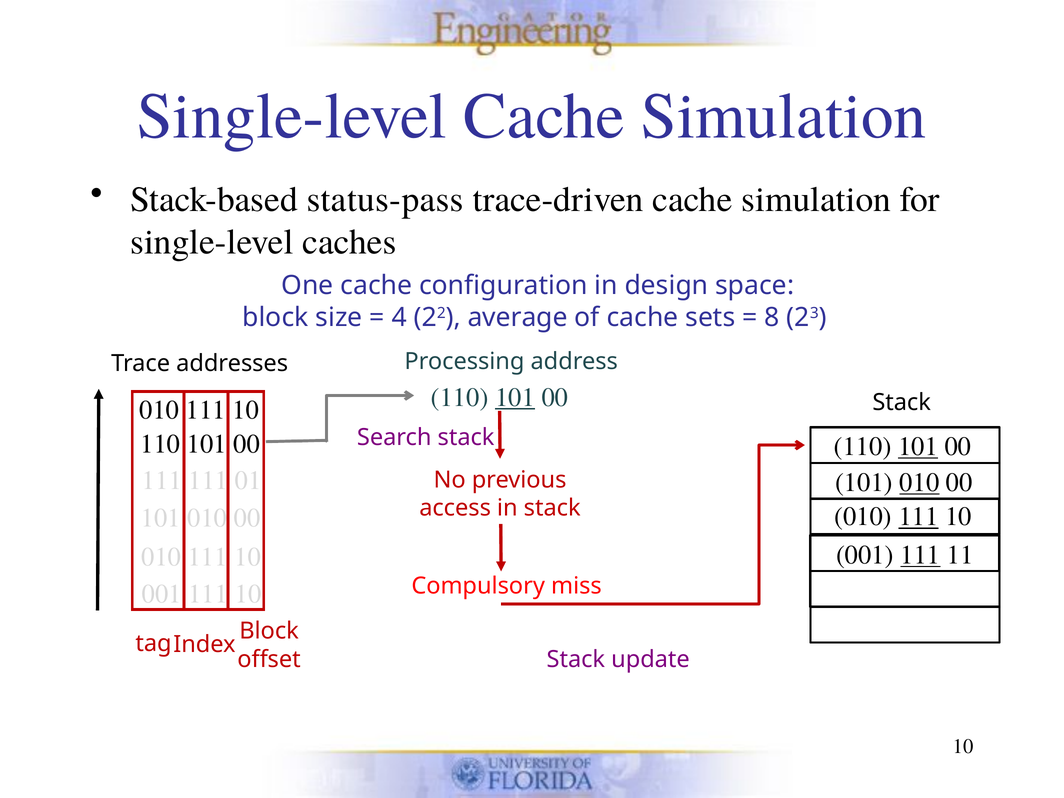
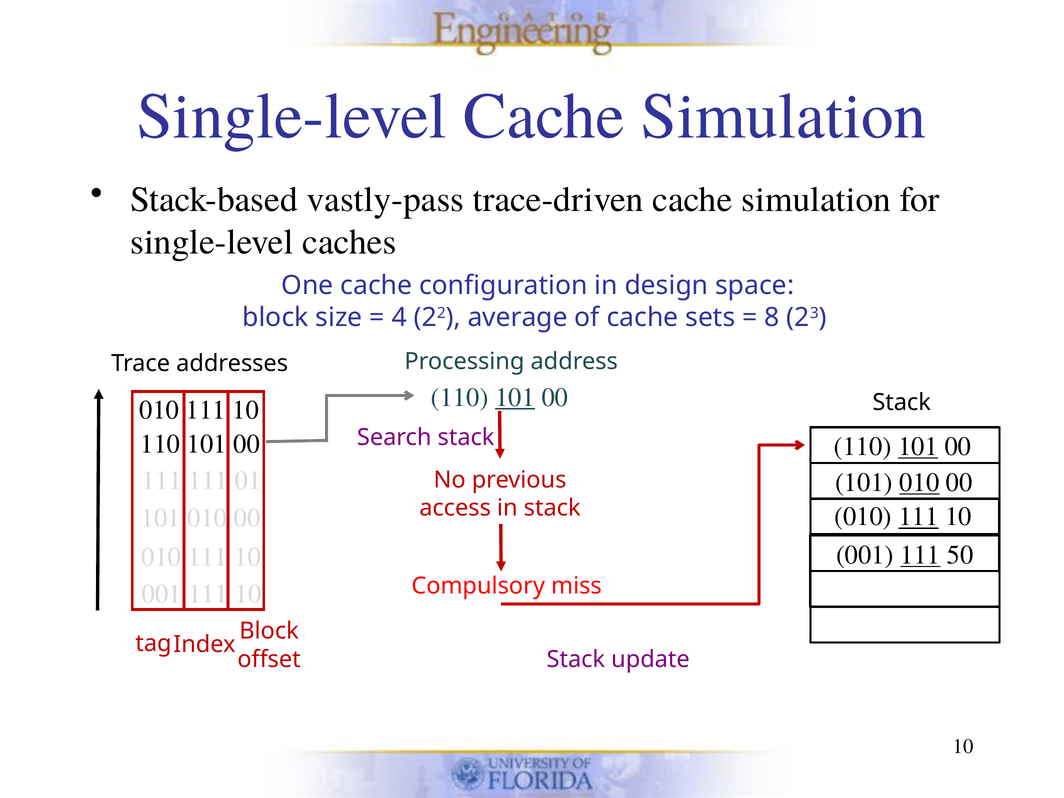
status-pass: status-pass -> vastly-pass (385, 199)
11: 11 -> 50 (960, 555)
